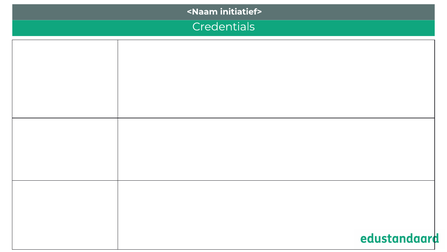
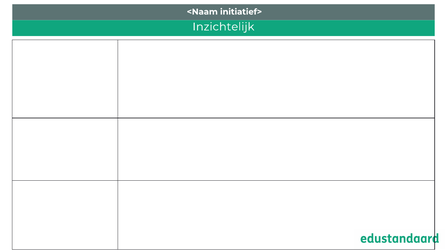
Credentials: Credentials -> Inzichtelijk (223, 27)
